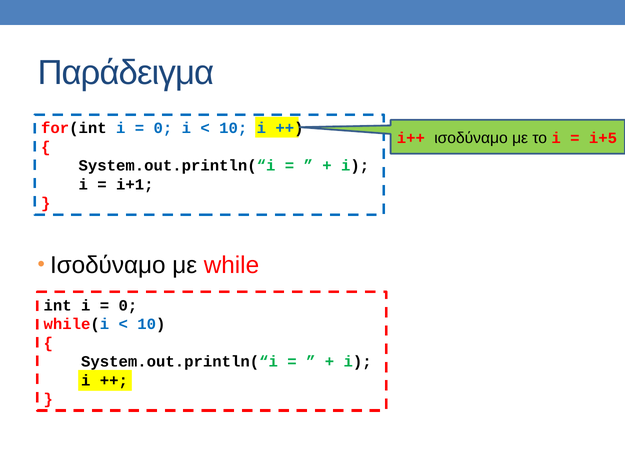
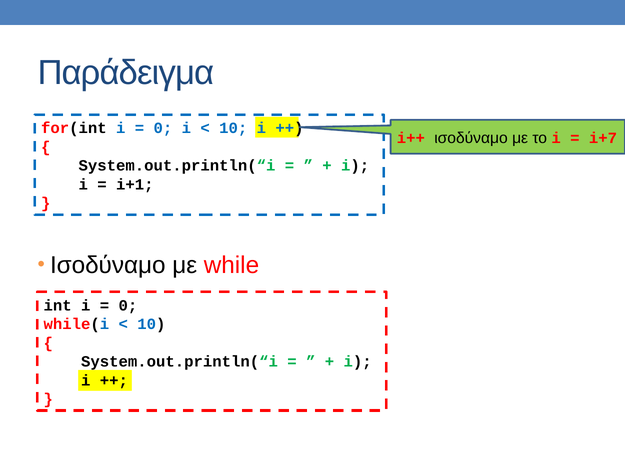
i+5: i+5 -> i+7 (603, 138)
